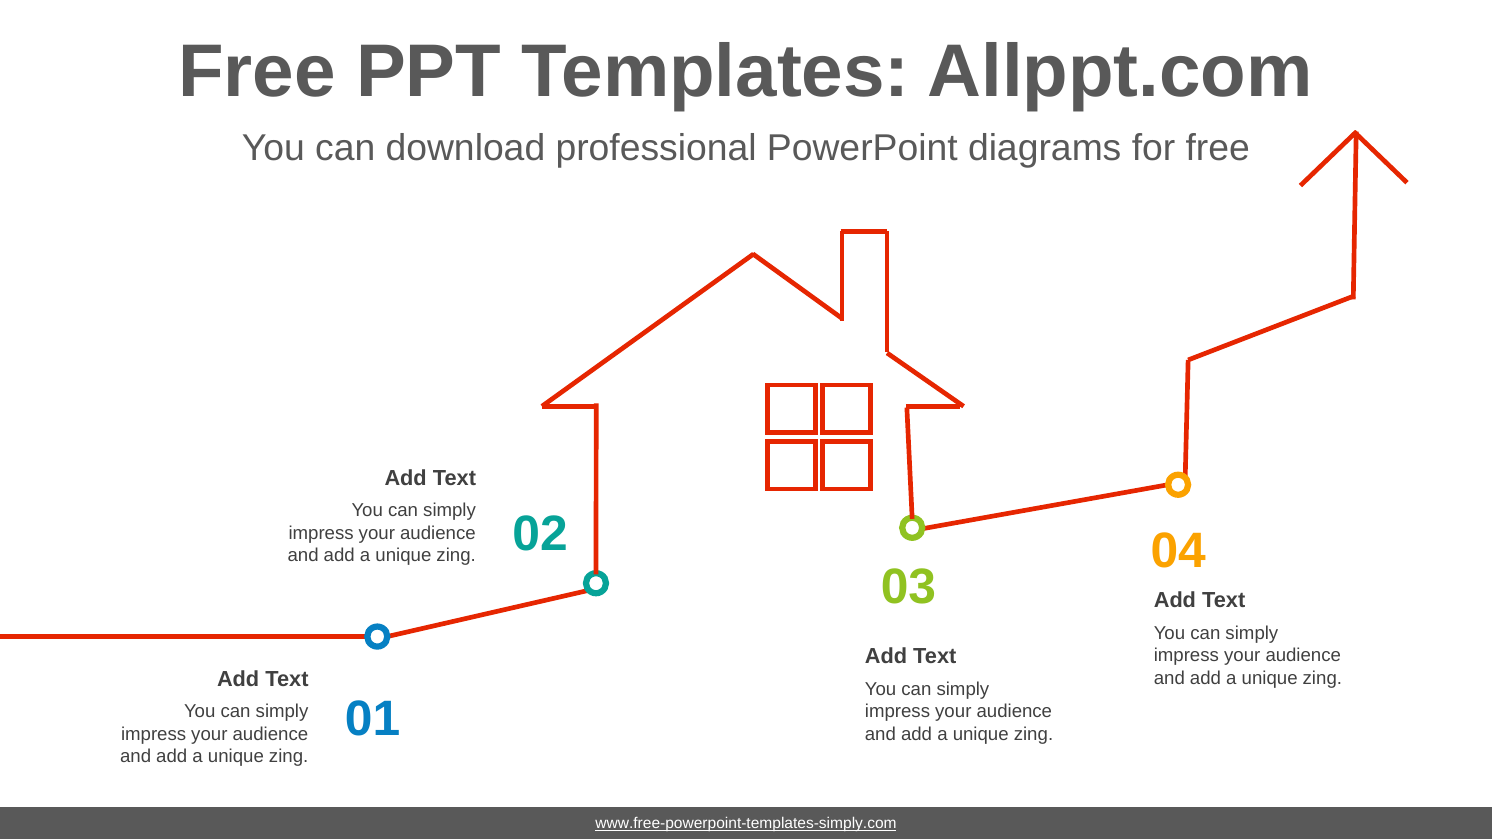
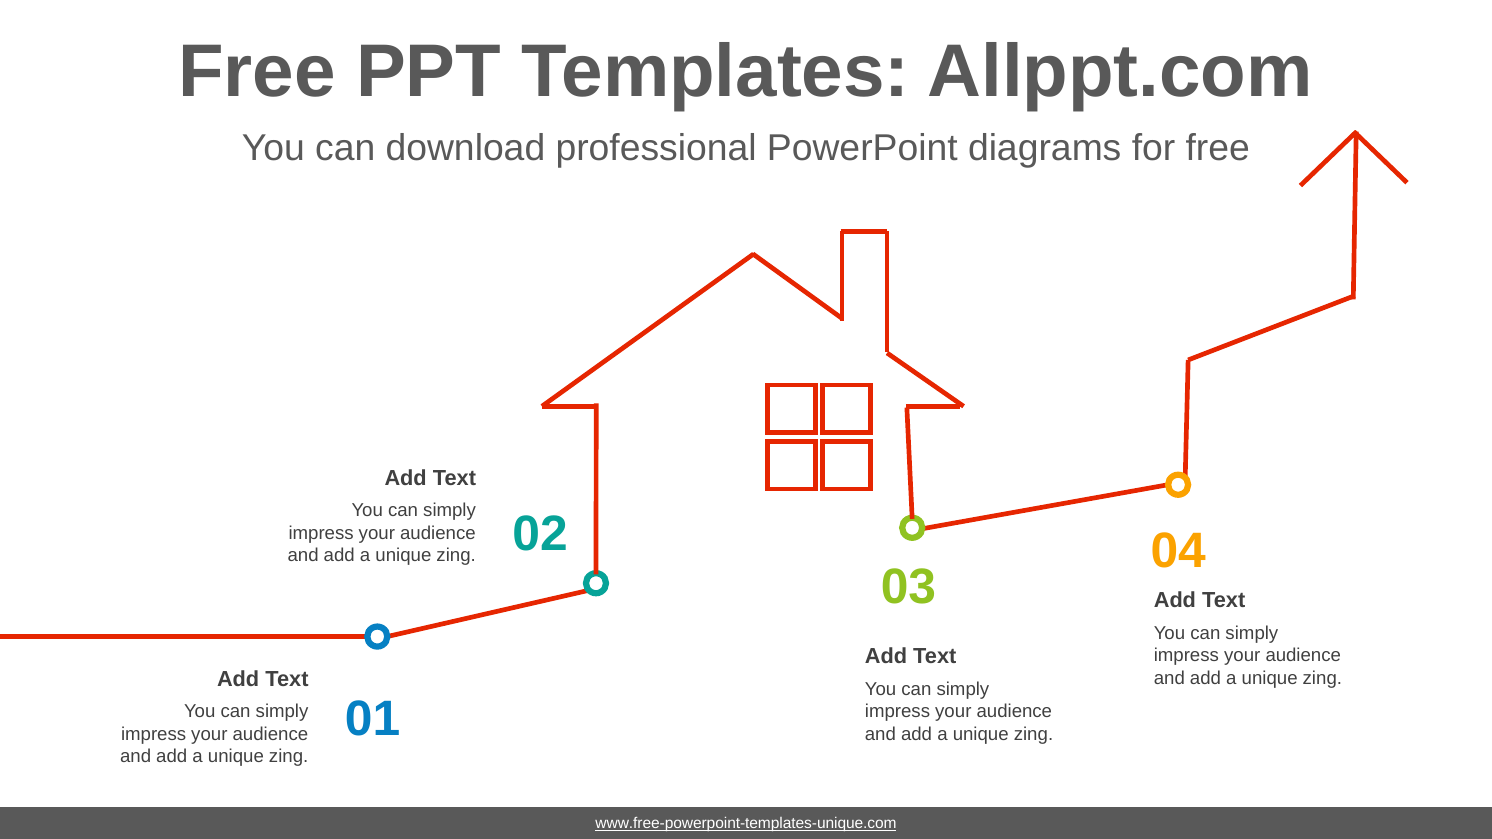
www.free-powerpoint-templates-simply.com: www.free-powerpoint-templates-simply.com -> www.free-powerpoint-templates-unique.com (746, 824)
